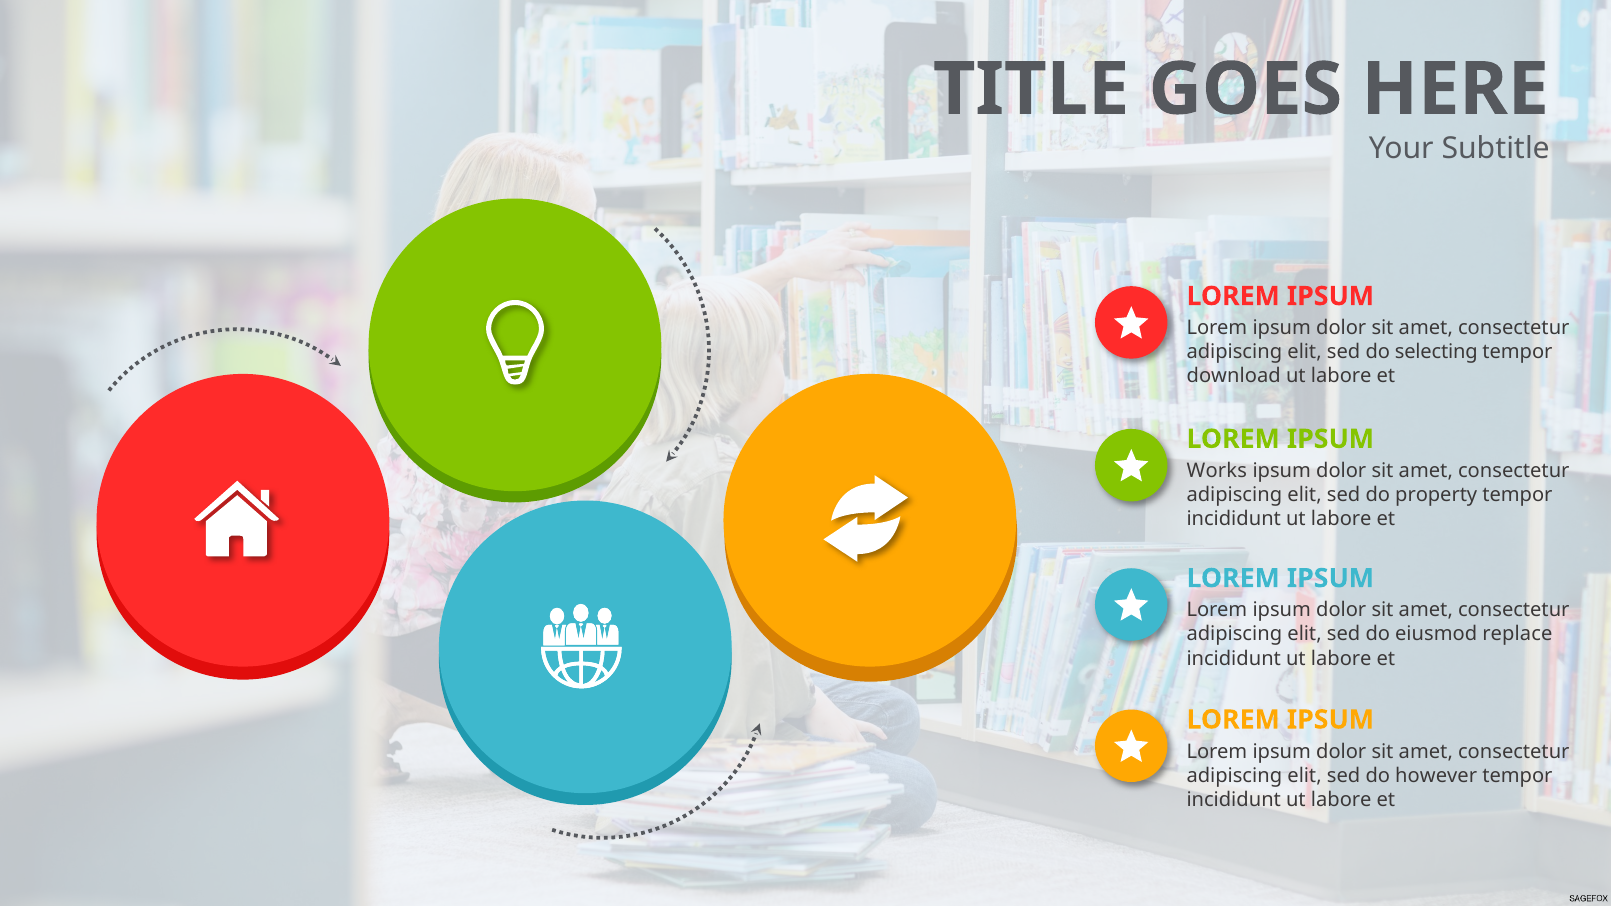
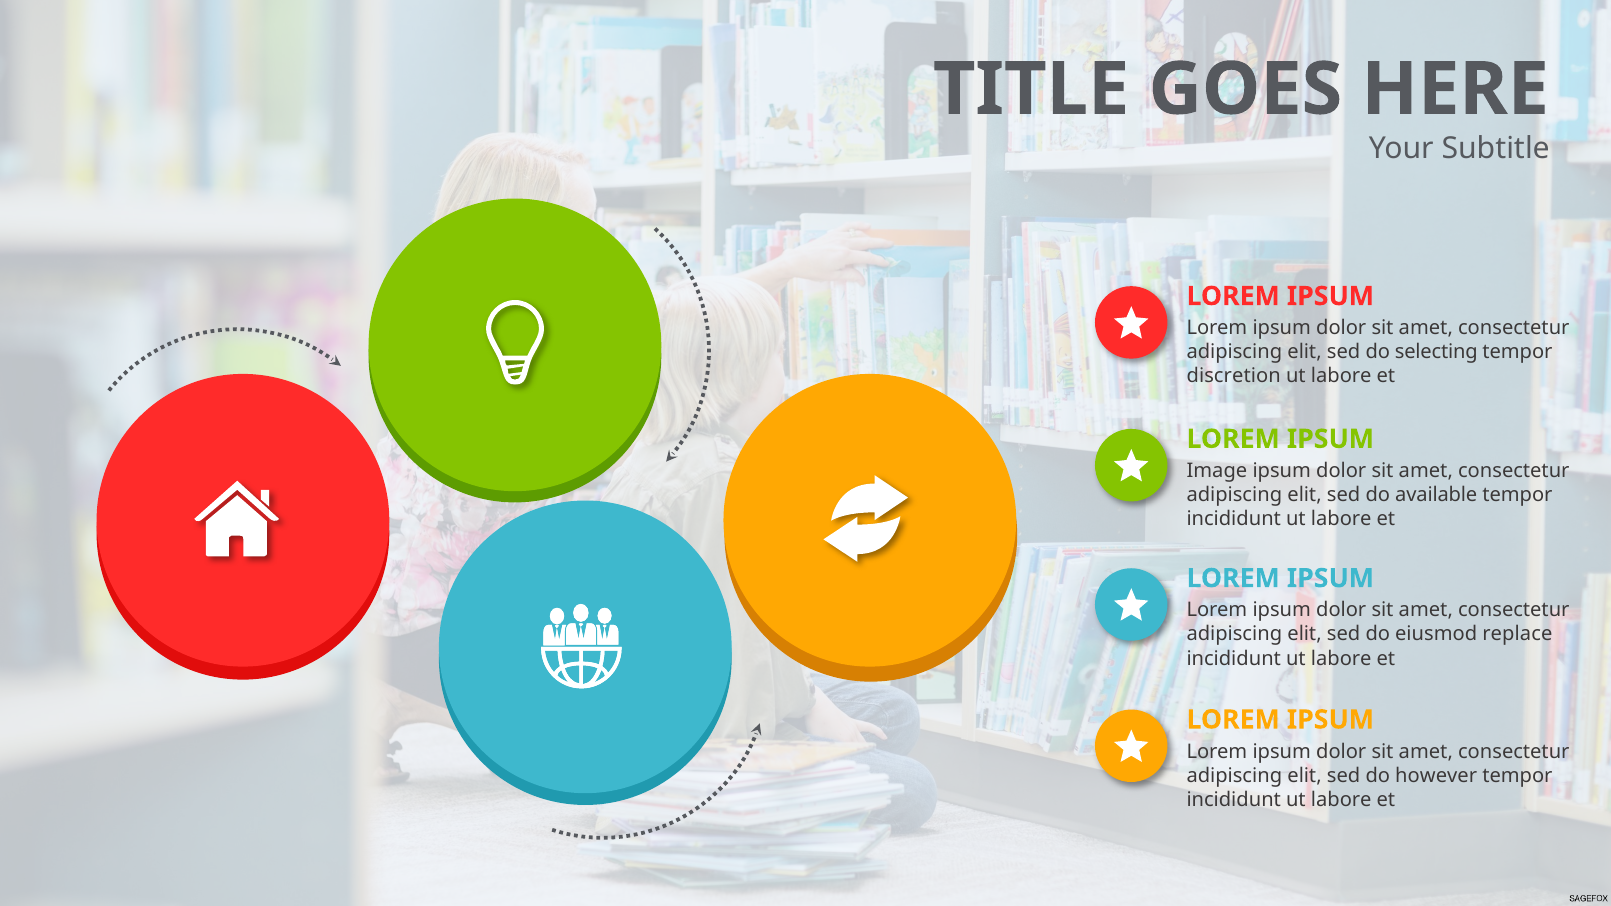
download: download -> discretion (1234, 376)
Works: Works -> Image (1217, 471)
property: property -> available (1436, 495)
